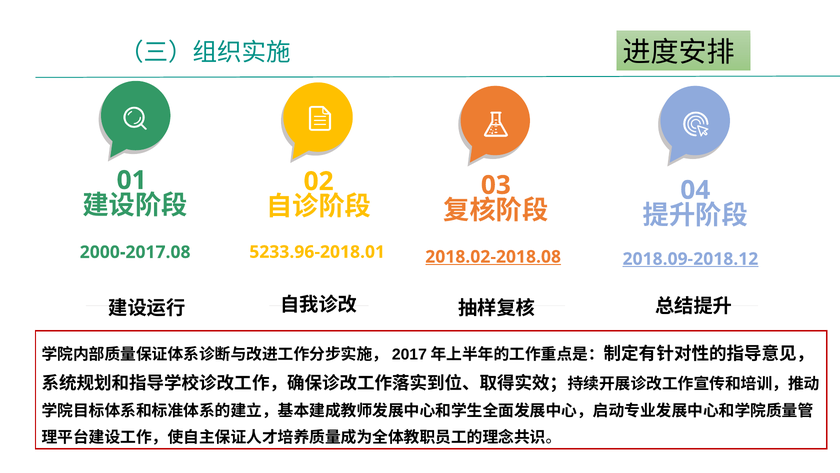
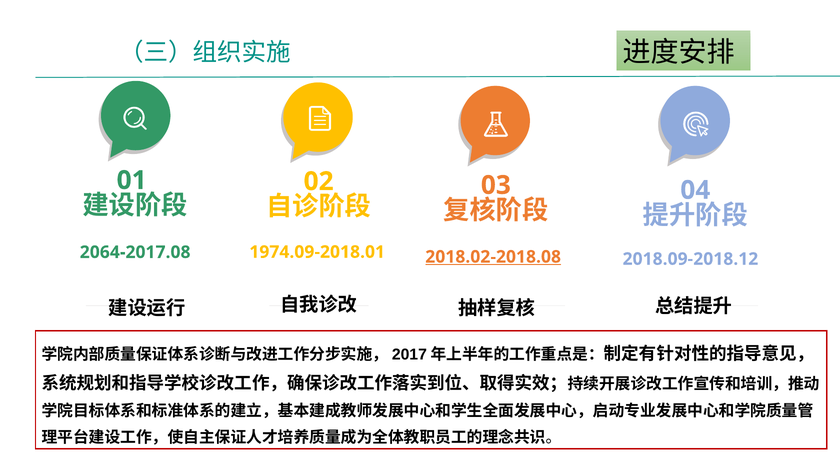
5233.96-2018.01: 5233.96-2018.01 -> 1974.09-2018.01 (317, 252)
2000-2017.08: 2000-2017.08 -> 2064-2017.08 (135, 252)
2018.09-2018.12 underline: present -> none (690, 259)
